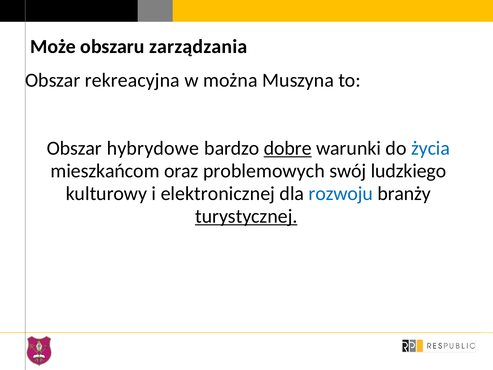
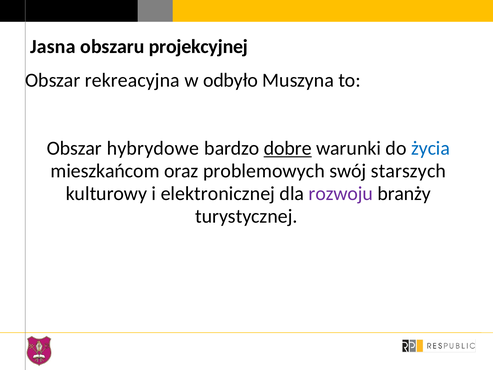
Może: Może -> Jasna (53, 47)
zarządzania: zarządzania -> projekcyjnej (198, 47)
można: można -> odbyło (230, 80)
ludzkiego: ludzkiego -> starszych (408, 171)
rozwoju colour: blue -> purple (341, 193)
turystycznej underline: present -> none (246, 216)
